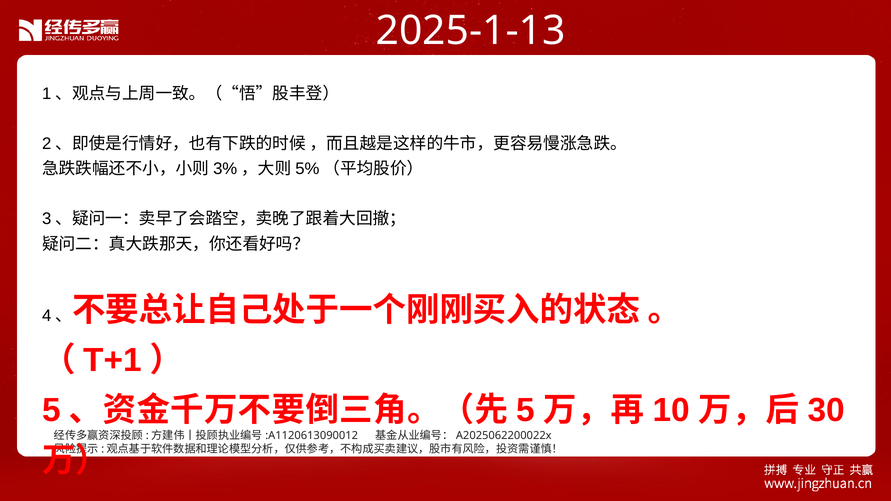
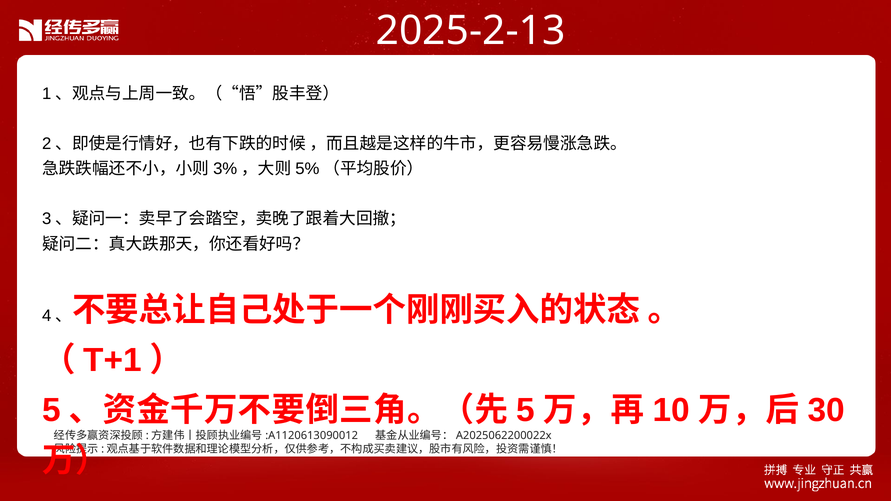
2025-1-13: 2025-1-13 -> 2025-2-13 (471, 31)
